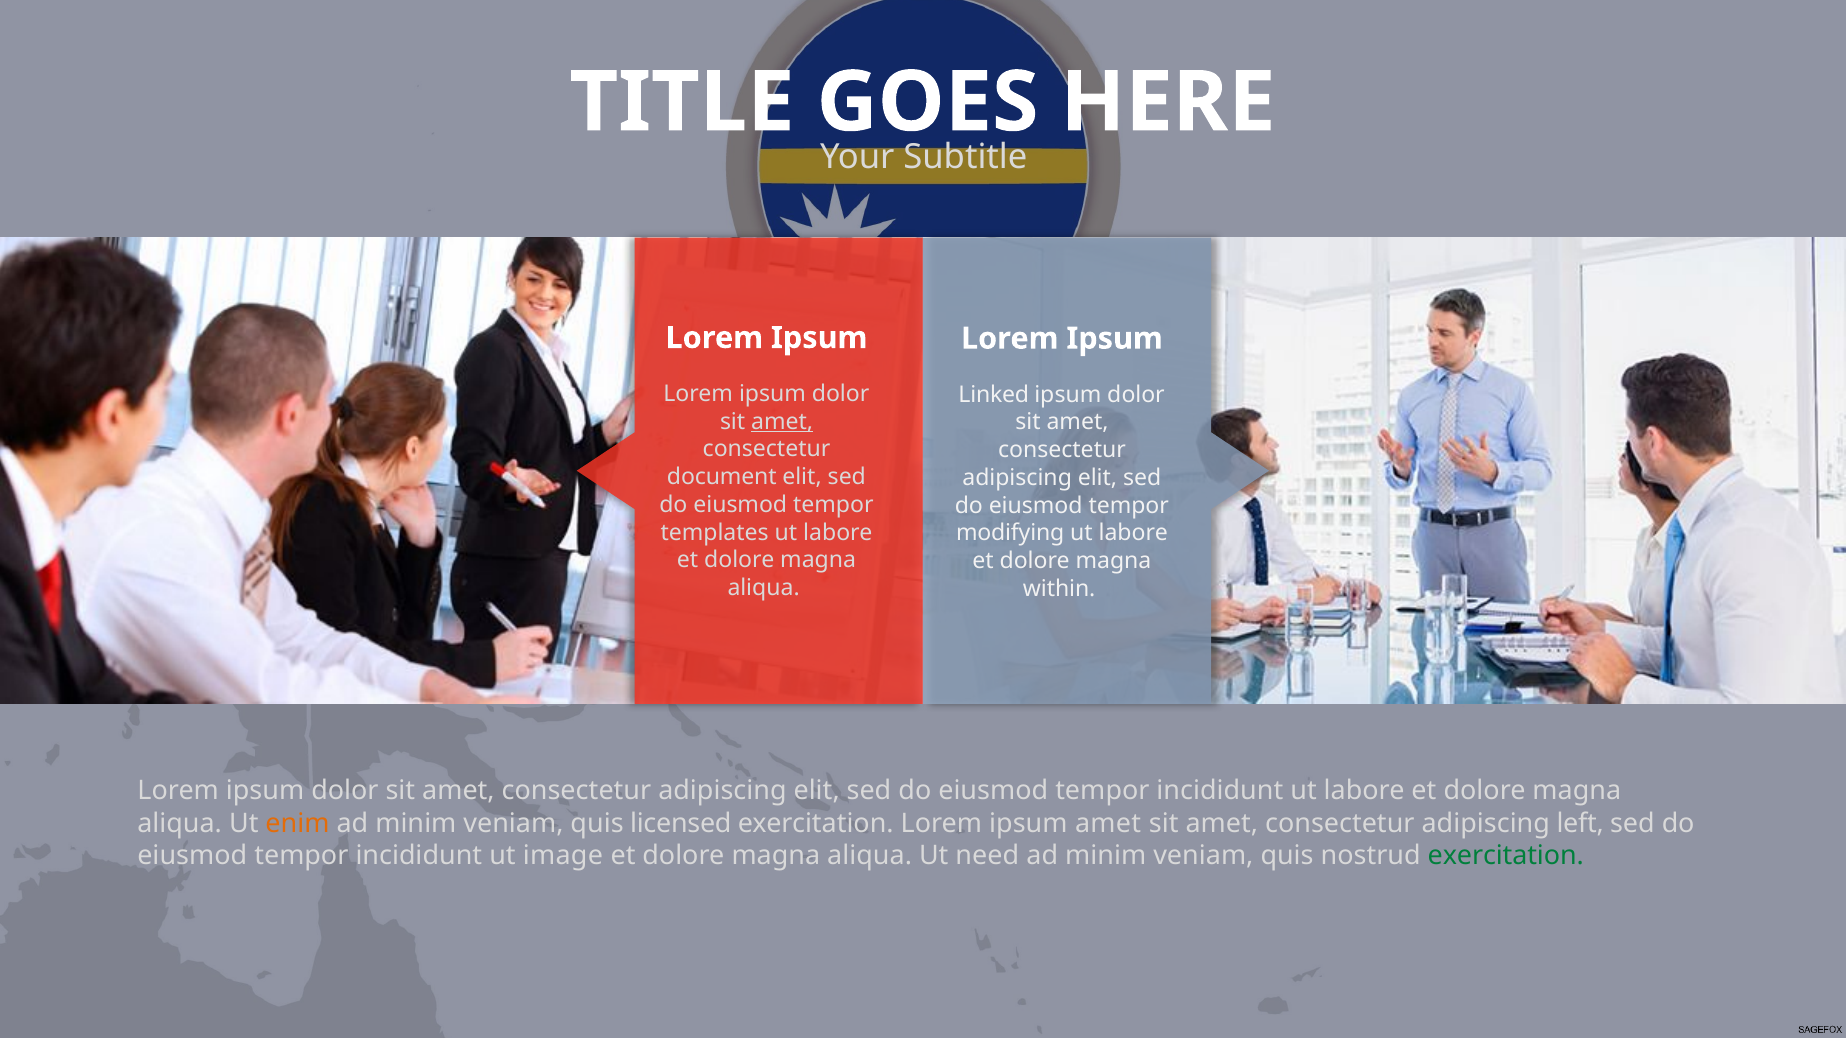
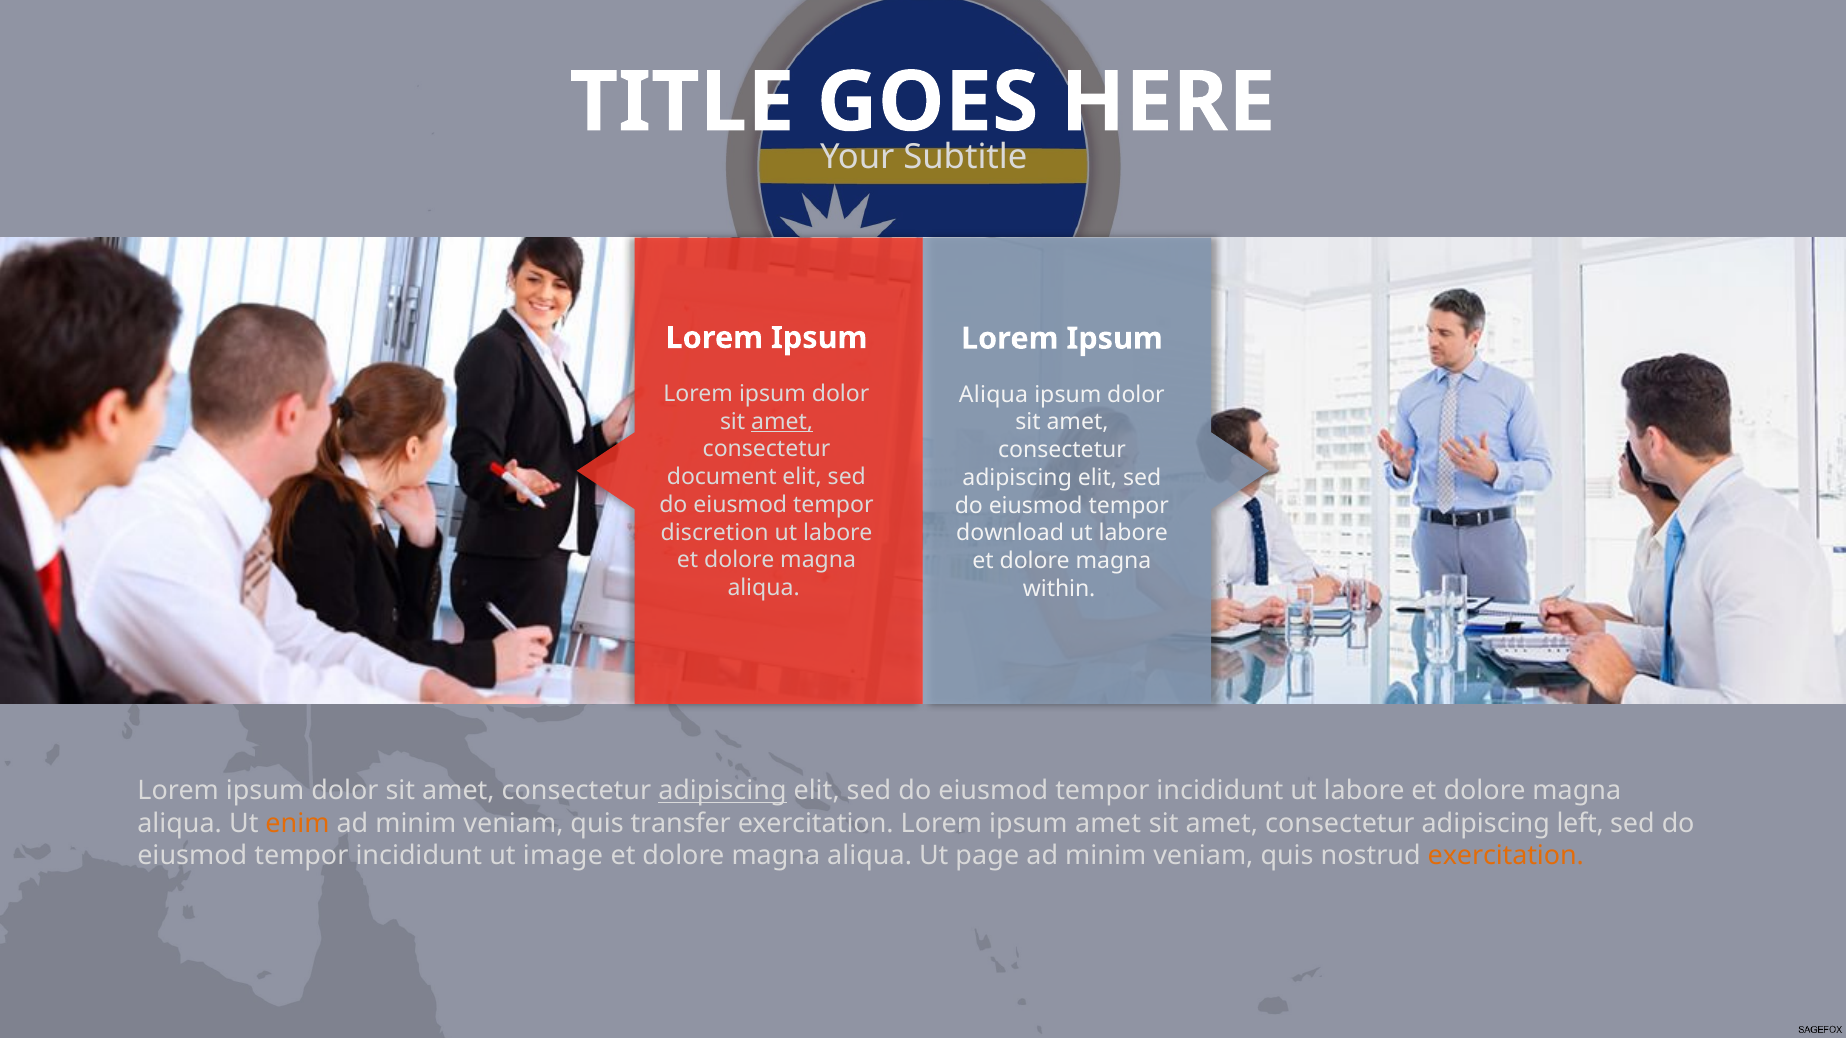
Linked: Linked -> Aliqua (994, 395)
templates: templates -> discretion (715, 533)
modifying: modifying -> download (1010, 533)
adipiscing underline: none -> present (722, 791)
licensed: licensed -> transfer (681, 824)
need: need -> page (987, 856)
exercitation colour: green -> orange (1506, 856)
